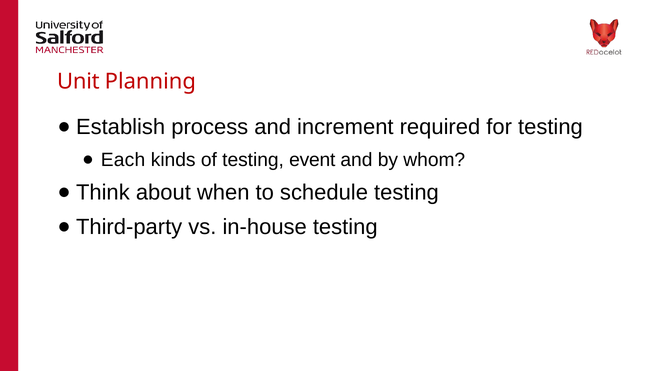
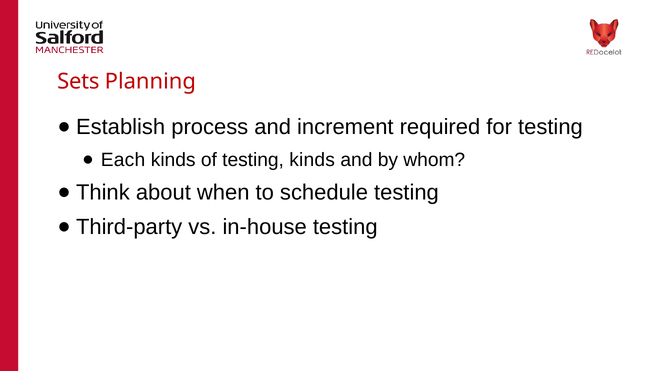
Unit: Unit -> Sets (78, 81)
testing event: event -> kinds (312, 160)
